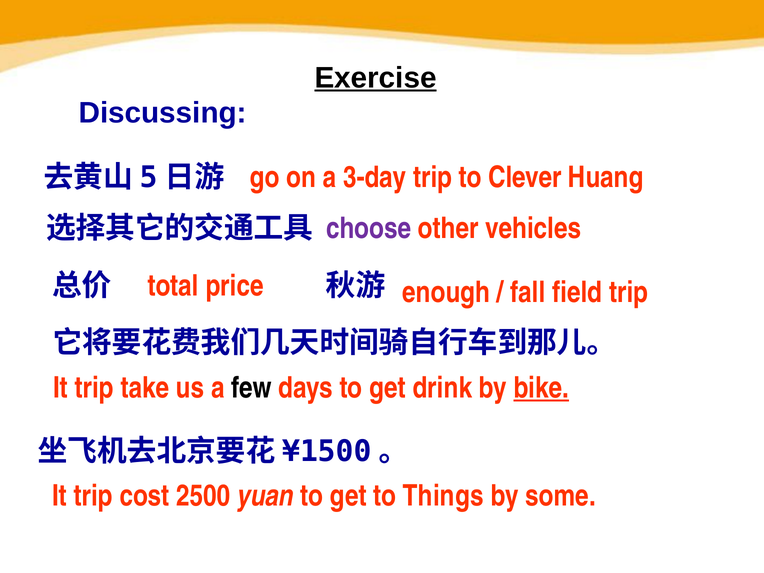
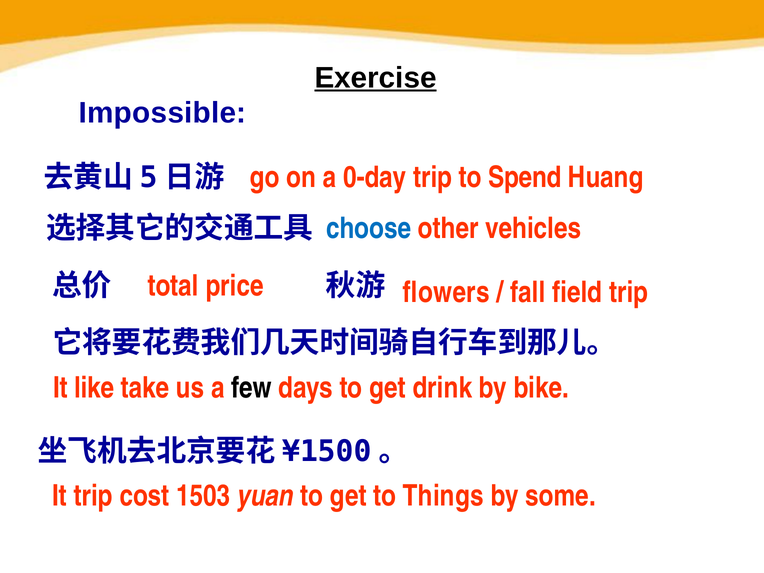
Discussing: Discussing -> Impossible (163, 113)
3-day: 3-day -> 0-day (375, 178)
Clever: Clever -> Spend (525, 178)
choose colour: purple -> blue (369, 229)
enough: enough -> flowers (446, 292)
trip: trip -> like (94, 388)
bike underline: present -> none (541, 388)
2500: 2500 -> 1503 (203, 496)
